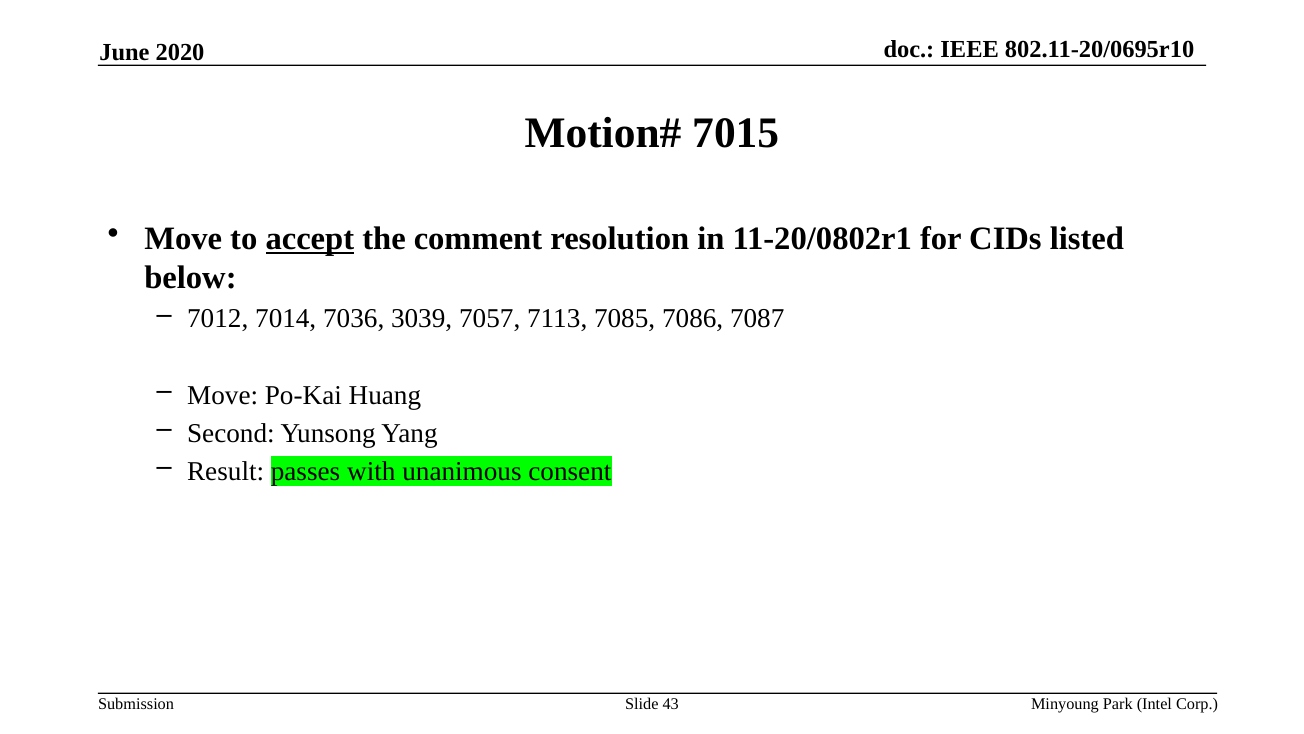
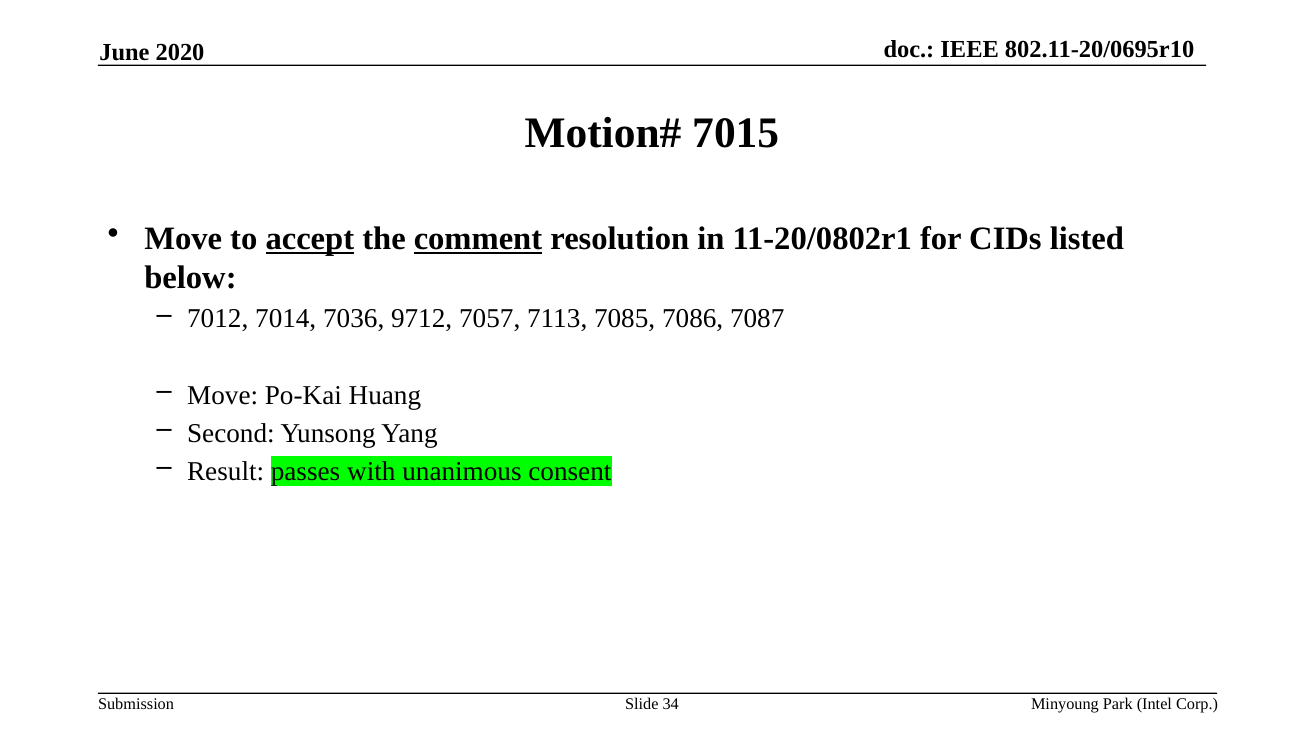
comment underline: none -> present (478, 239)
3039: 3039 -> 9712 (422, 319)
43: 43 -> 34 (671, 703)
